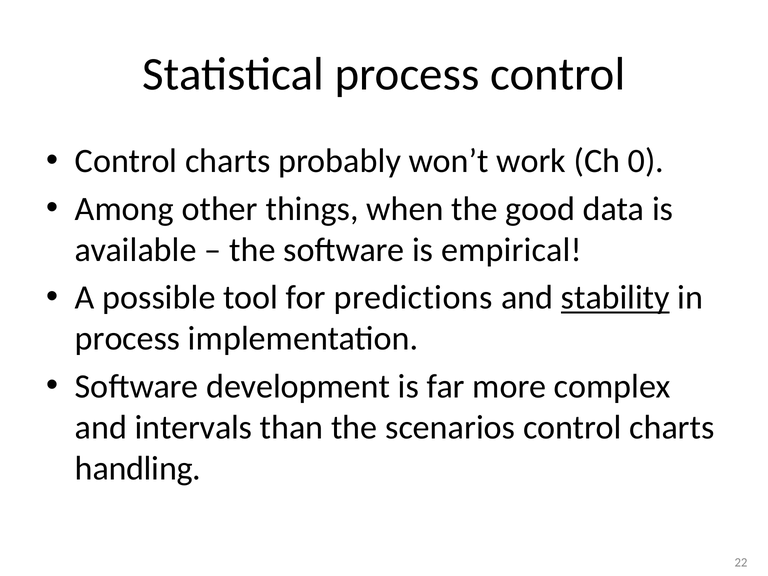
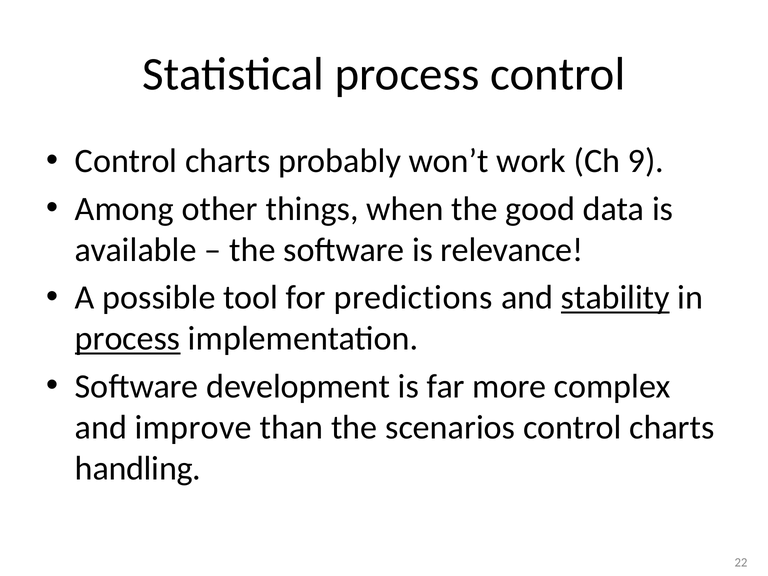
0: 0 -> 9 (646, 161)
empirical: empirical -> relevance (512, 250)
process underline: none -> present (128, 339)
intervals: intervals -> improve (193, 427)
